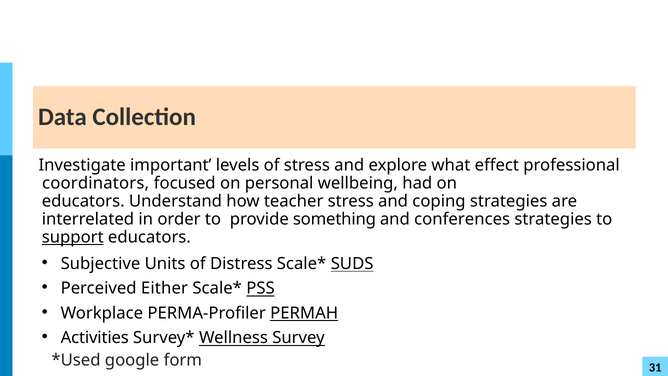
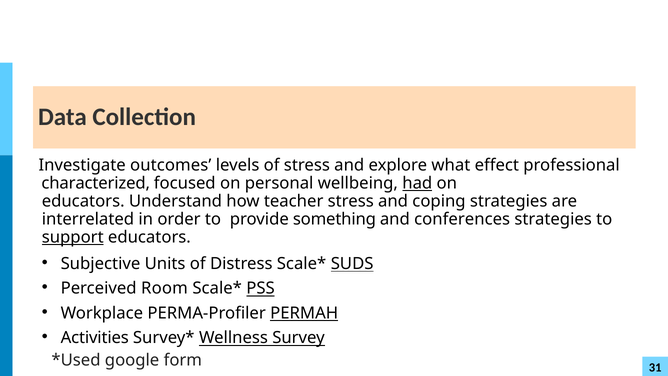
important: important -> outcomes (171, 165)
coordinators: coordinators -> characterized (96, 183)
had underline: none -> present (417, 183)
Either: Either -> Room (164, 288)
